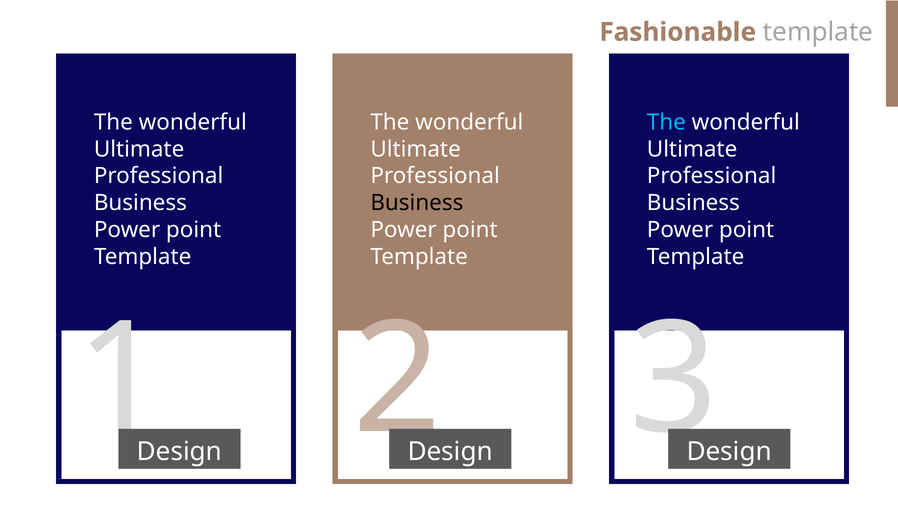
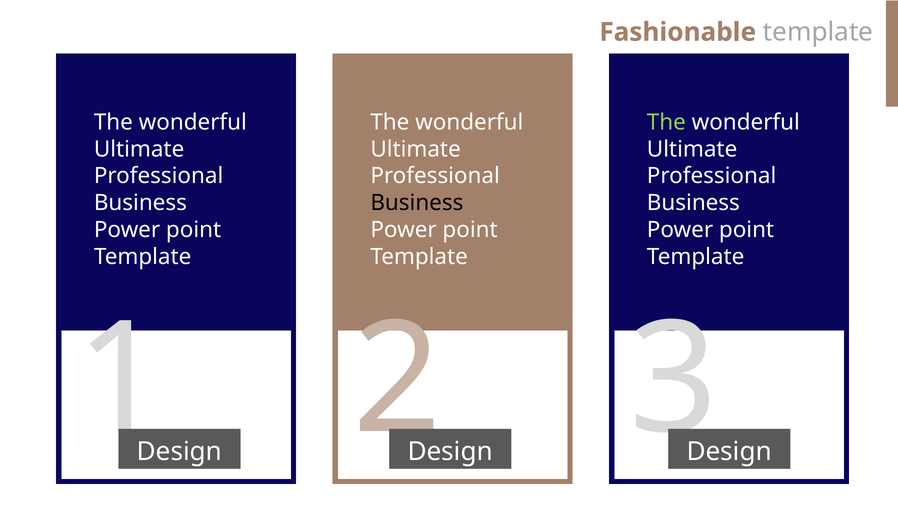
The colour: light blue -> light green (666, 122)
